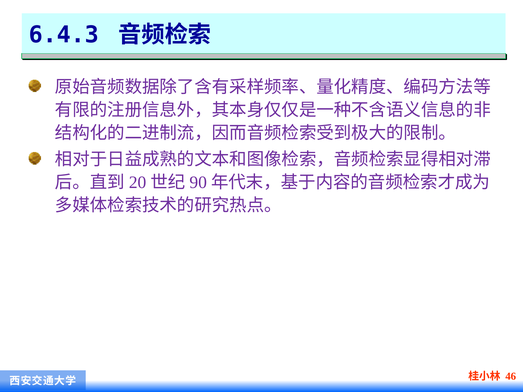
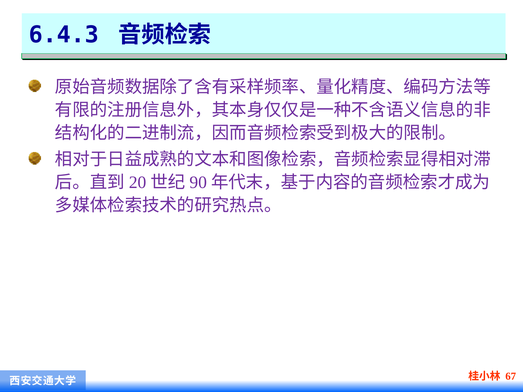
46: 46 -> 67 (511, 377)
